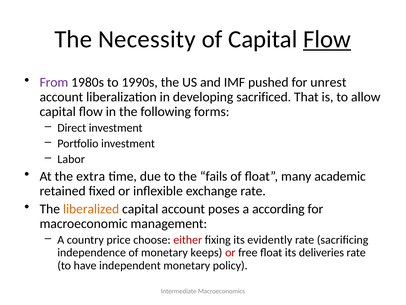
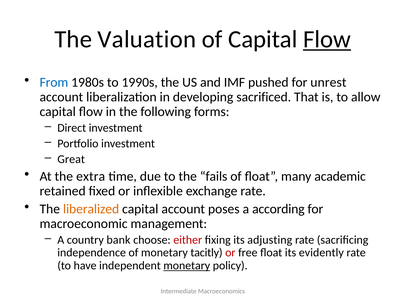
Necessity: Necessity -> Valuation (147, 39)
From colour: purple -> blue (54, 82)
Labor: Labor -> Great (71, 159)
price: price -> bank (118, 240)
evidently: evidently -> adjusting (270, 240)
keeps: keeps -> tacitly (206, 252)
deliveries: deliveries -> evidently (321, 252)
monetary underline: none -> present (187, 265)
